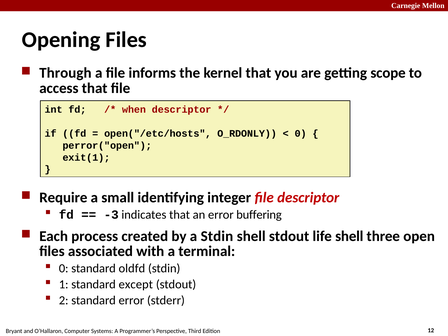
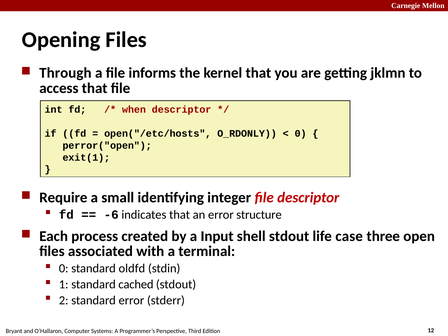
scope: scope -> jklmn (388, 73)
-3: -3 -> -6 (111, 215)
buffering: buffering -> structure (259, 215)
a Stdin: Stdin -> Input (217, 236)
life shell: shell -> case (349, 236)
except: except -> cached (136, 284)
